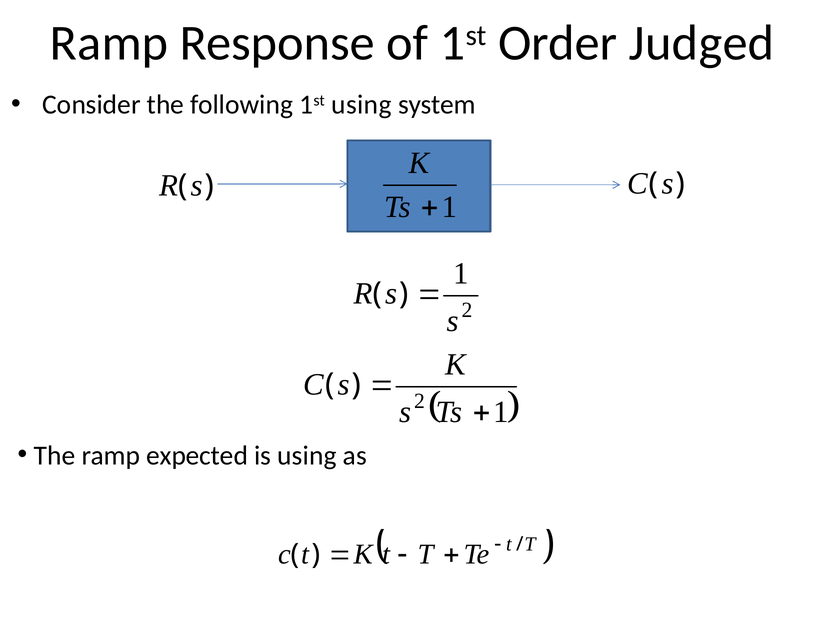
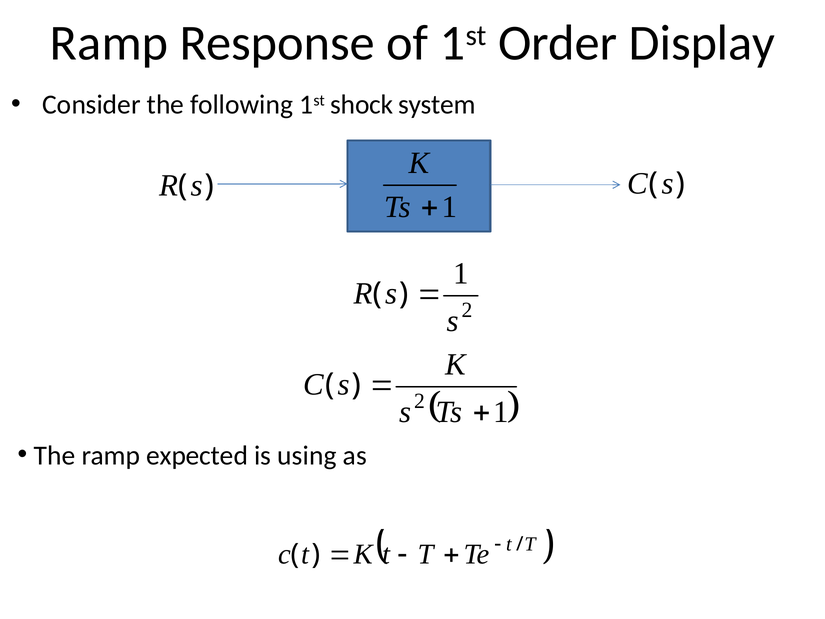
Judged: Judged -> Display (702, 43)
1st using: using -> shock (362, 105)
